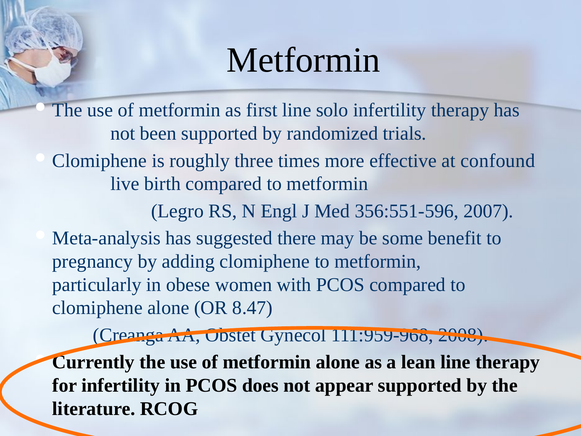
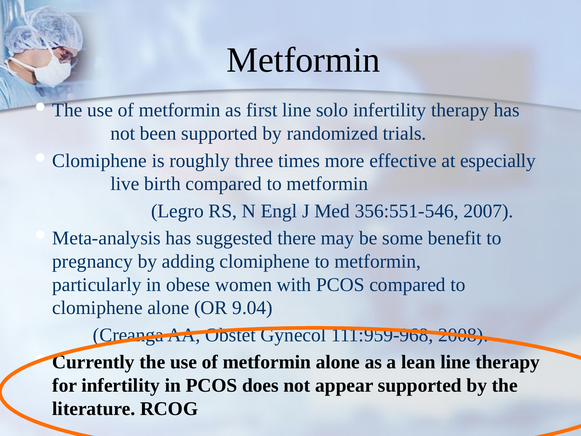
confound: confound -> especially (498, 161)
356:551-596: 356:551-596 -> 356:551-546 (407, 211)
8.47: 8.47 -> 9.04 (253, 308)
